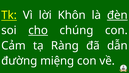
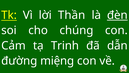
Khôn: Khôn -> Thần (72, 15)
cho underline: present -> none (38, 30)
Ràng: Ràng -> Trinh (65, 45)
